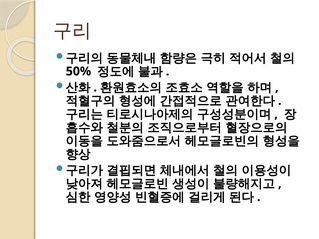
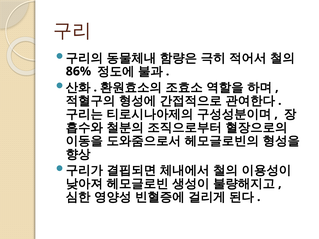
50%: 50% -> 86% (78, 71)
